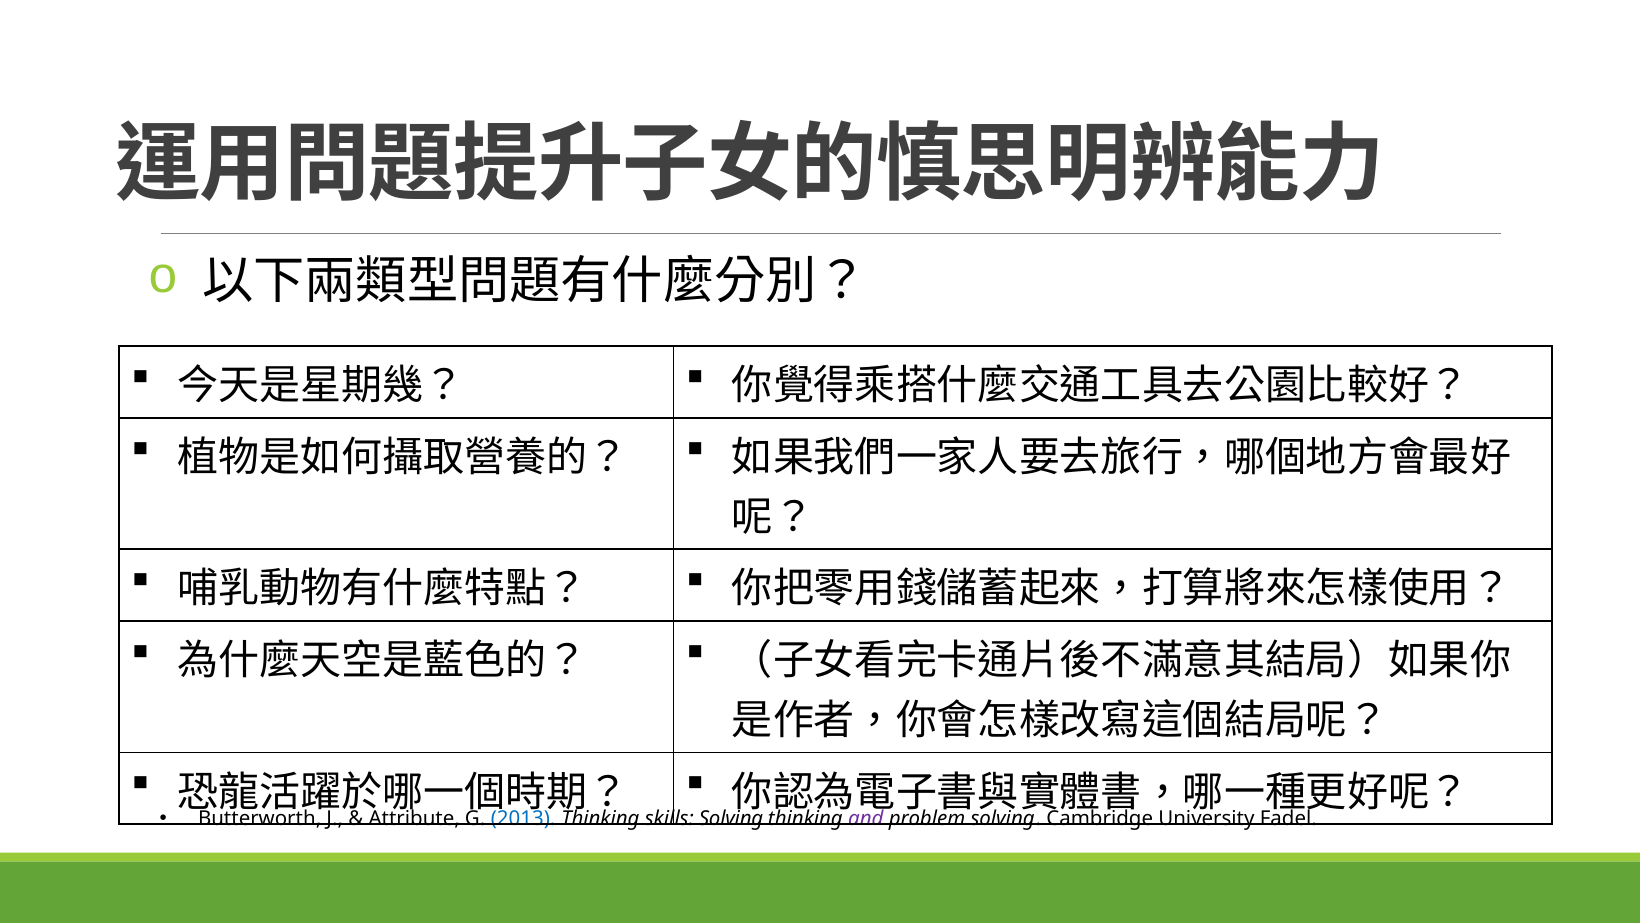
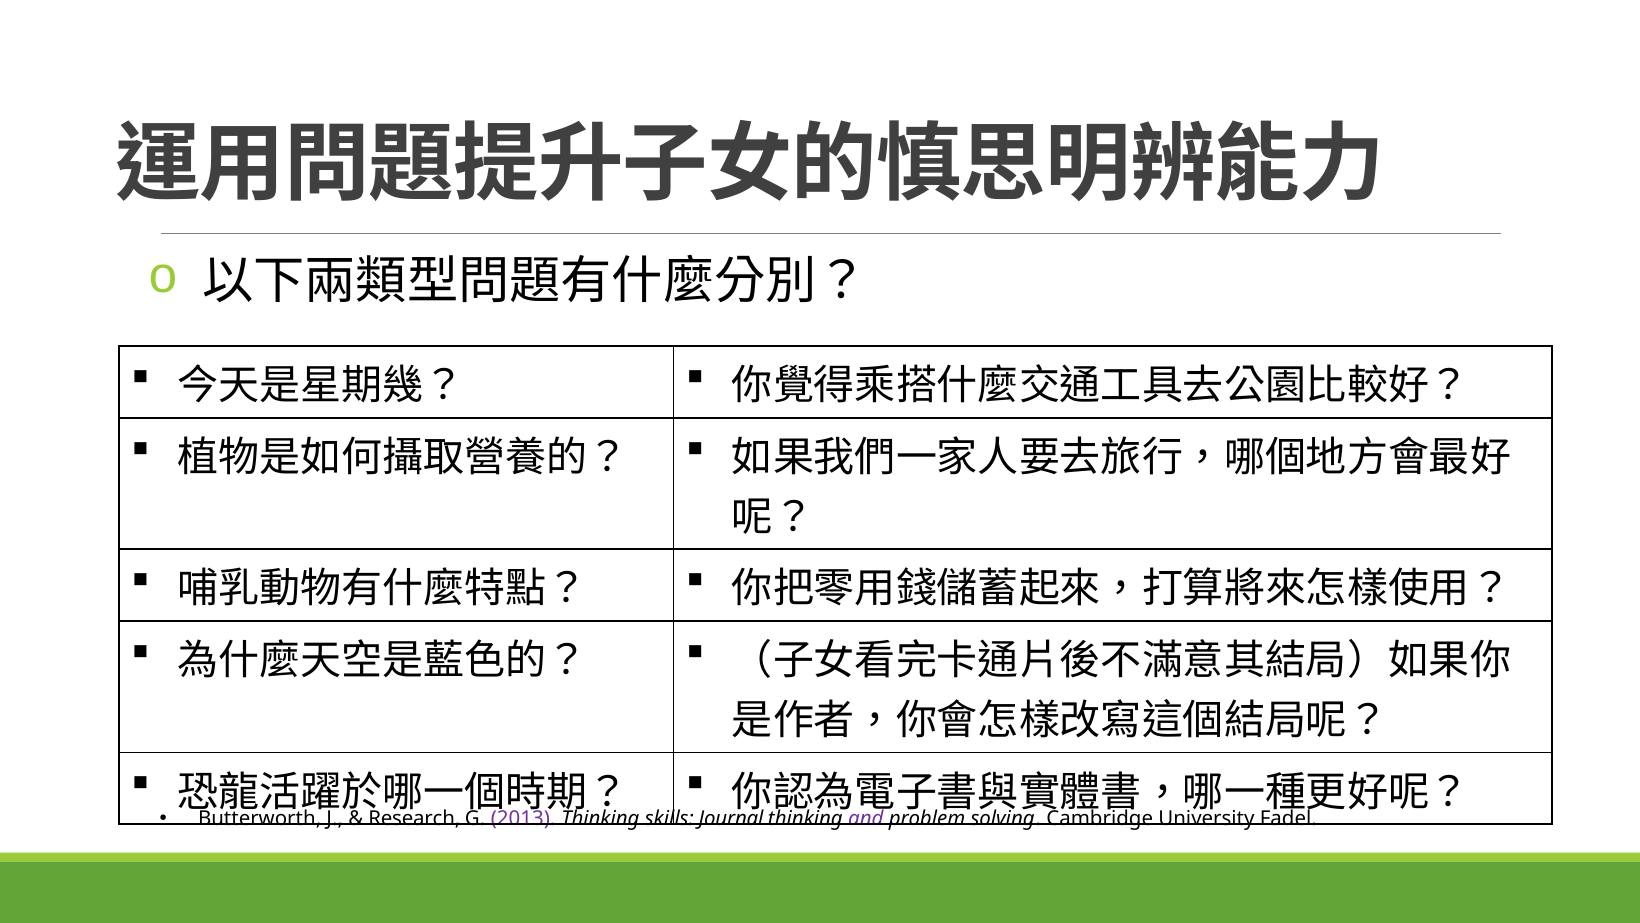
Attribute: Attribute -> Research (414, 818)
2013 colour: blue -> purple (523, 818)
skills Solving: Solving -> Journal (731, 818)
